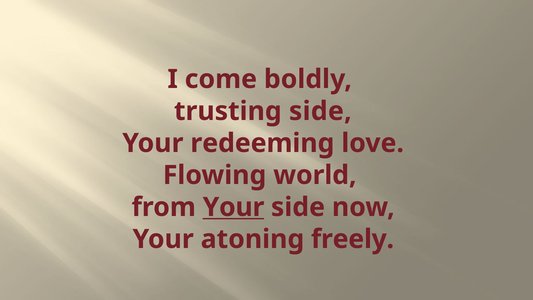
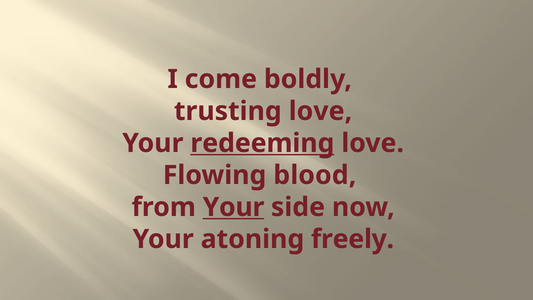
trusting side: side -> love (320, 111)
redeeming underline: none -> present (262, 143)
world: world -> blood (315, 175)
